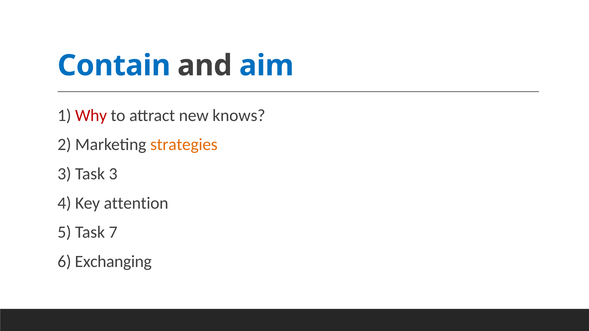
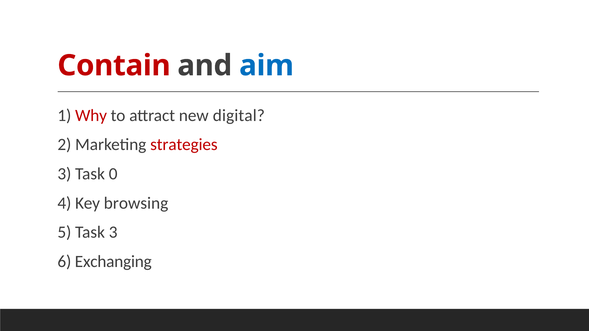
Contain colour: blue -> red (114, 66)
knows: knows -> digital (239, 116)
strategies colour: orange -> red (184, 145)
Task 3: 3 -> 0 (113, 174)
attention: attention -> browsing (136, 203)
Task 7: 7 -> 3 (113, 232)
